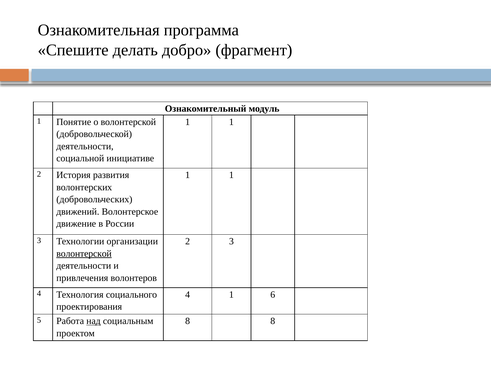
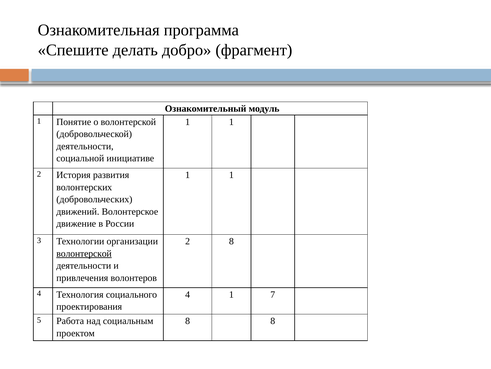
2 3: 3 -> 8 (231, 241)
6: 6 -> 7 (273, 294)
над underline: present -> none (93, 320)
